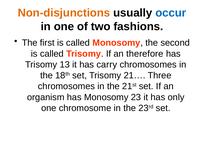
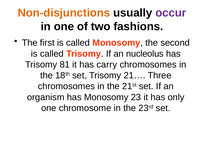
occur colour: blue -> purple (171, 13)
therefore: therefore -> nucleolus (145, 54)
13: 13 -> 81 (65, 65)
